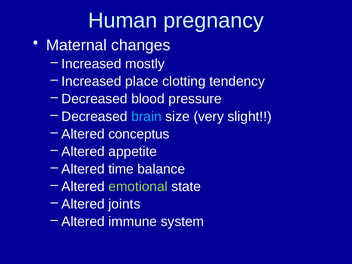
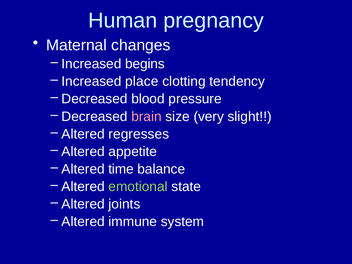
mostly: mostly -> begins (145, 64)
brain colour: light blue -> pink (146, 117)
conceptus: conceptus -> regresses (139, 134)
